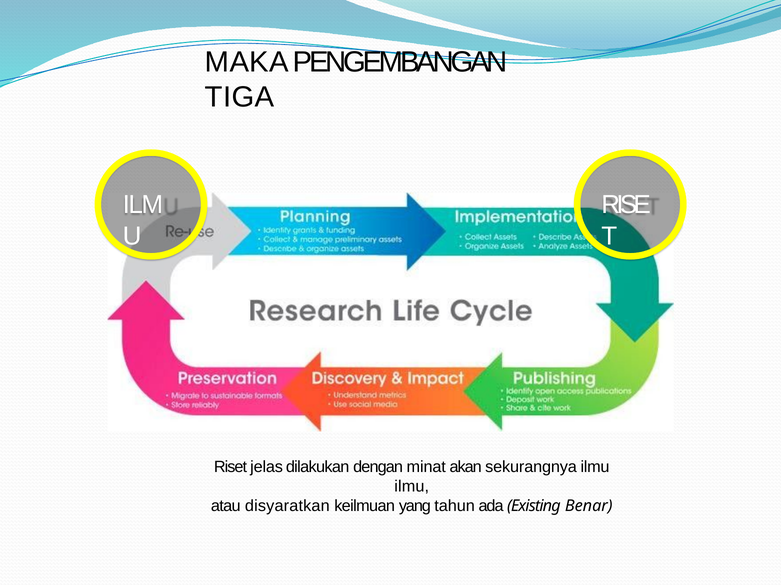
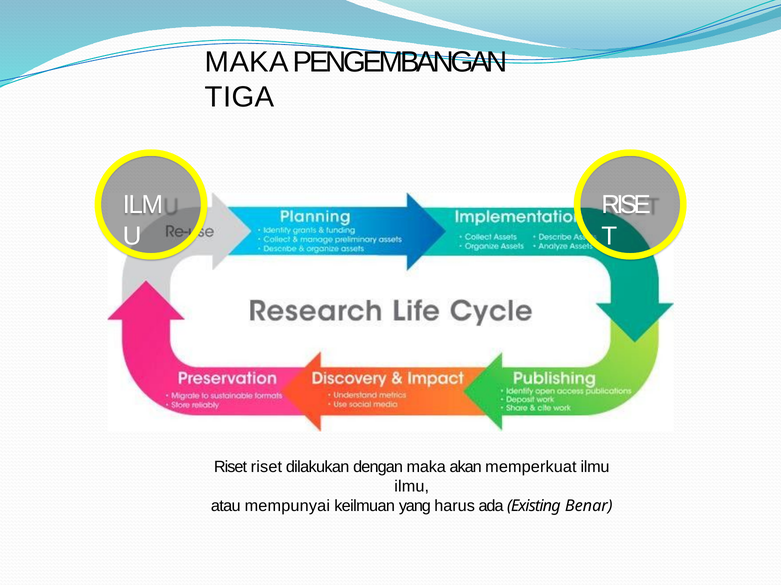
Riset jelas: jelas -> riset (266, 467)
dengan minat: minat -> maka (426, 467)
sekurangnya: sekurangnya -> memperkuat (531, 467)
disyaratkan: disyaratkan -> mempunyai (287, 506)
tahun: tahun -> harus (455, 506)
